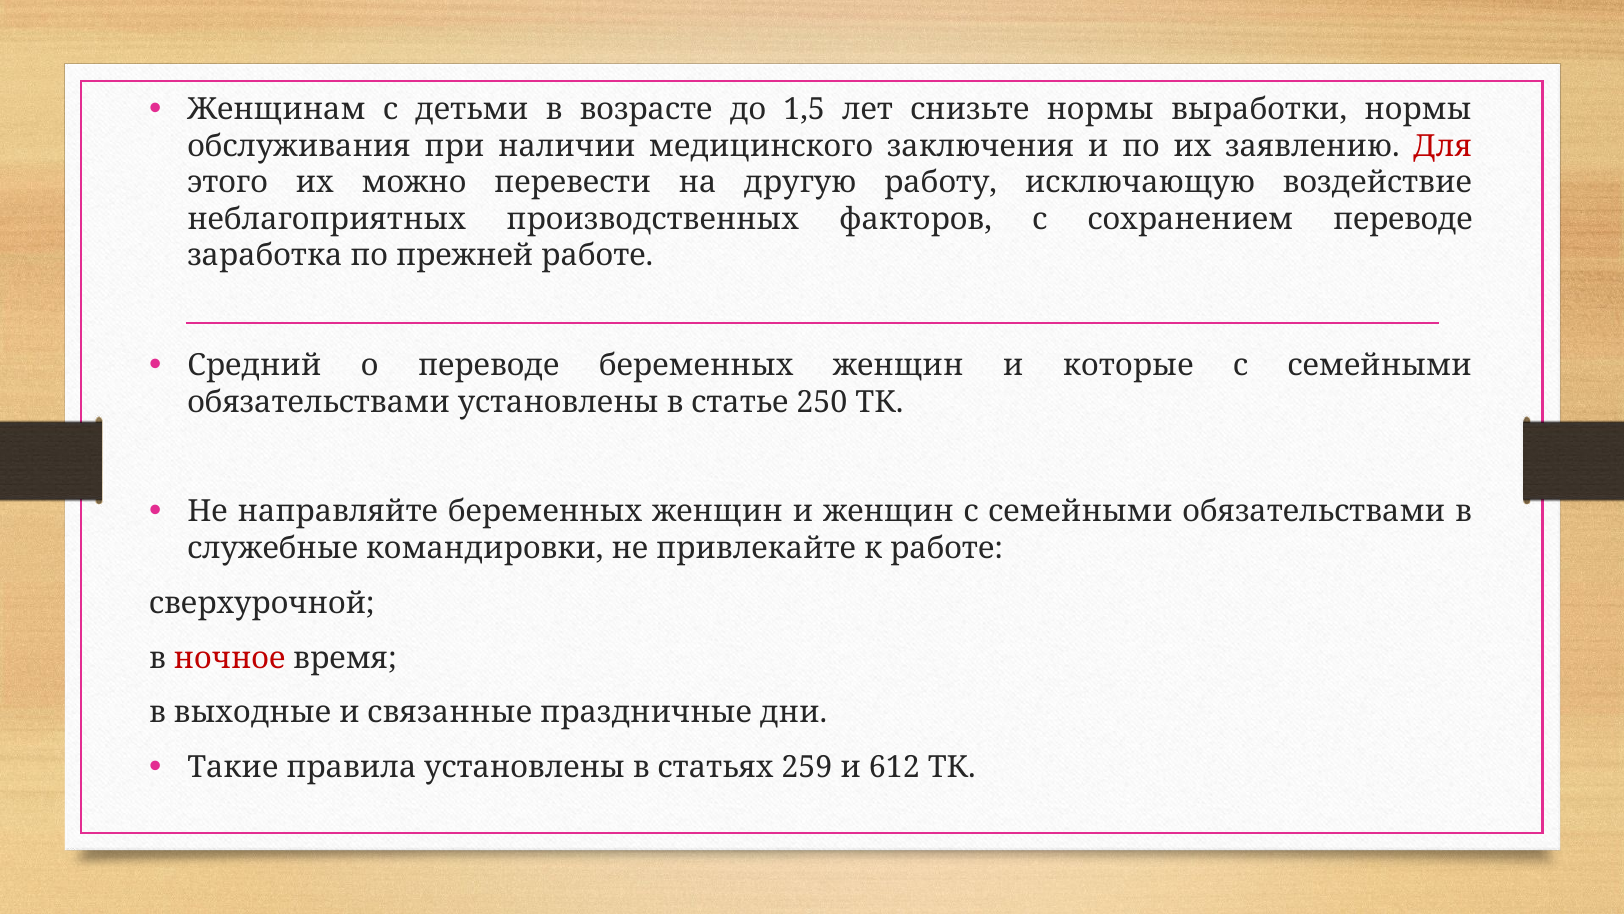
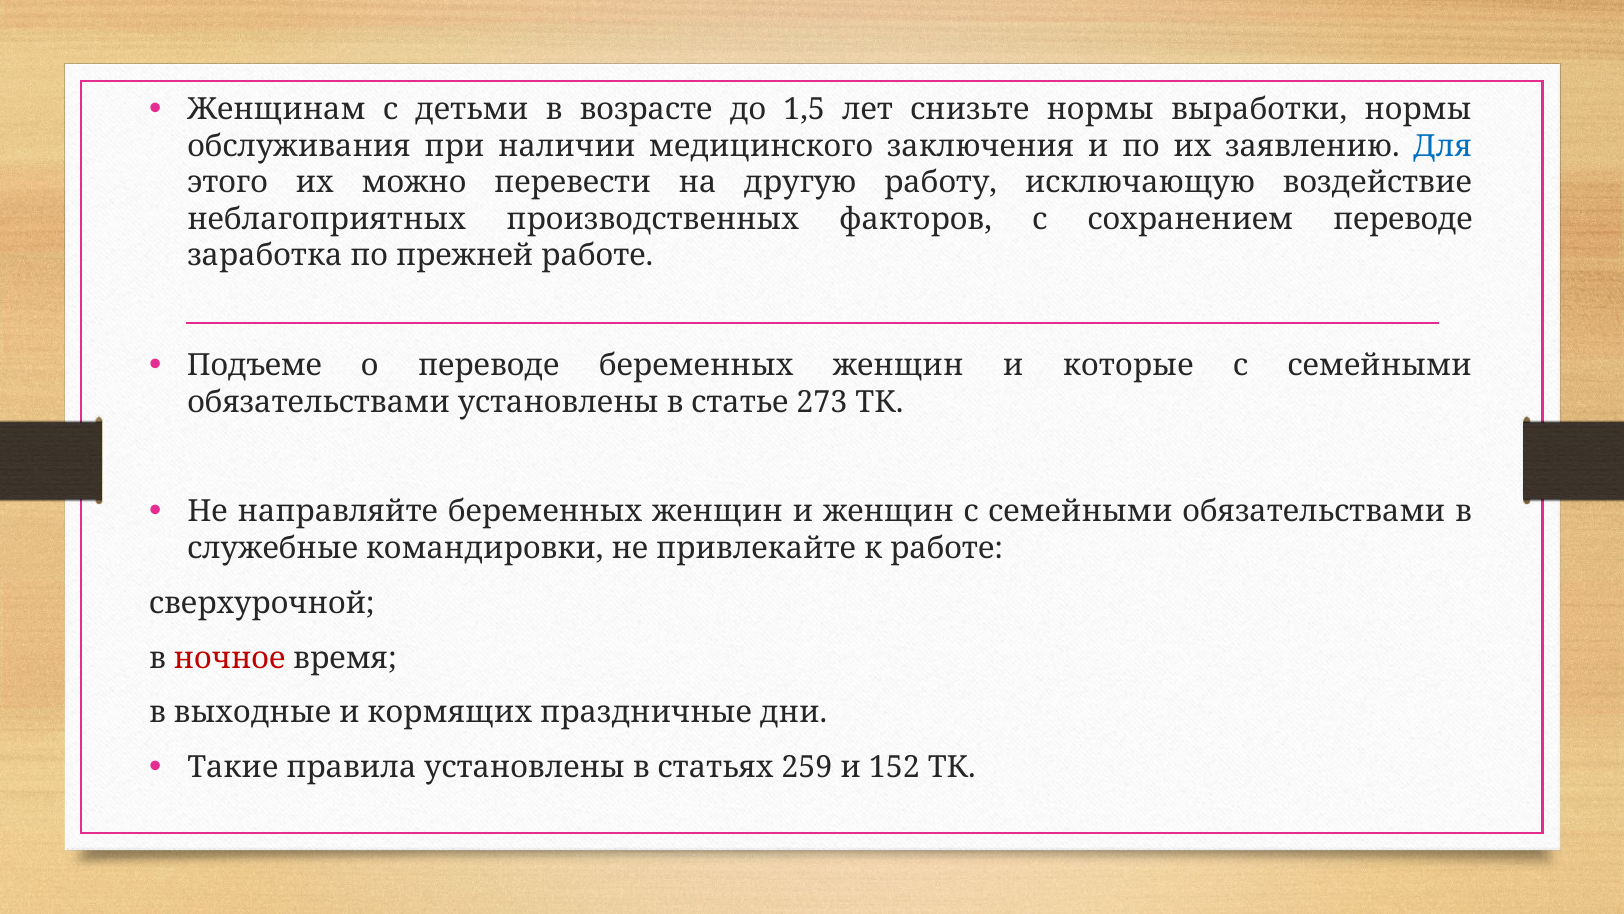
Для colour: red -> blue (1443, 146)
Средний: Средний -> Подъеме (254, 365)
250: 250 -> 273 (822, 402)
связанные: связанные -> кормящих (450, 713)
612: 612 -> 152 (894, 767)
